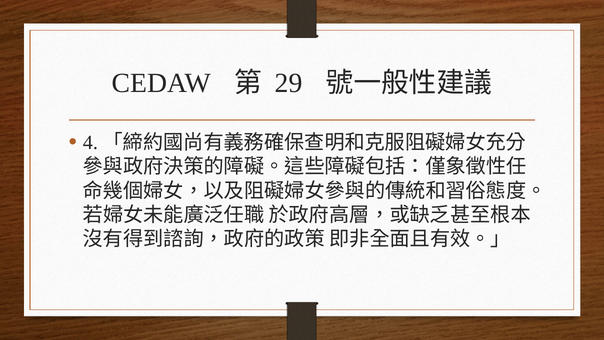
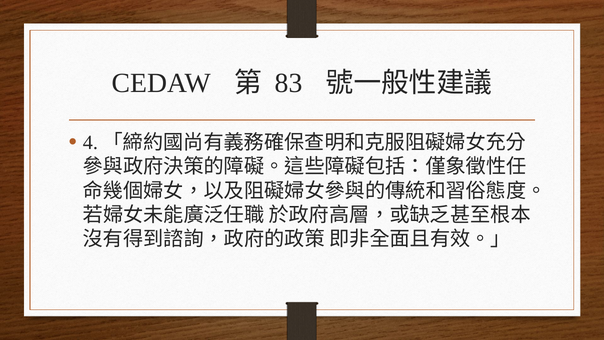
29: 29 -> 83 (289, 83)
